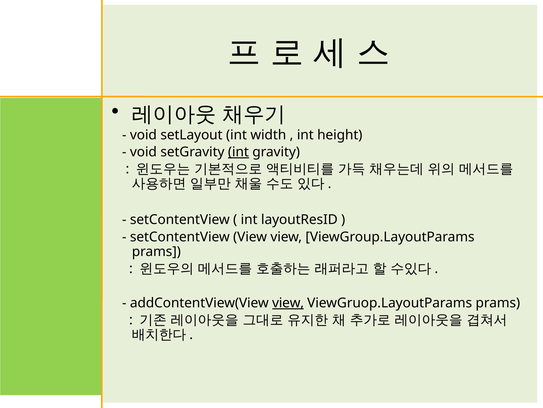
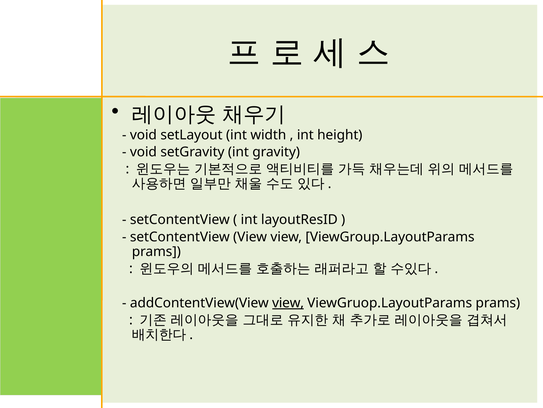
int underline: present -> none (238, 152)
